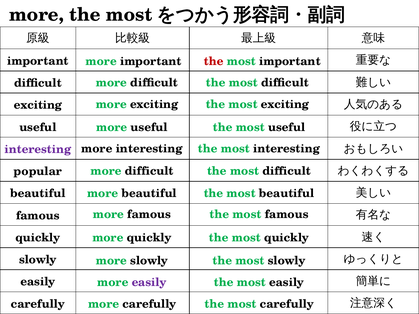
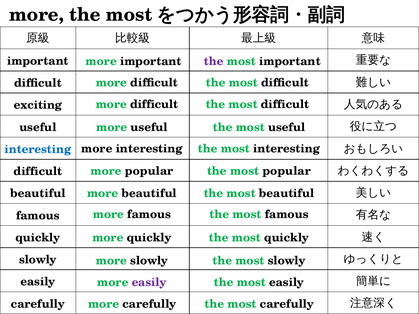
the colour: red -> purple (214, 61)
exciting: exciting -> difficult (154, 104)
exciting: exciting -> difficult (285, 104)
interesting colour: purple -> blue (38, 149)
difficult: difficult -> popular (149, 171)
difficult: difficult -> popular (287, 171)
popular: popular -> difficult (38, 172)
